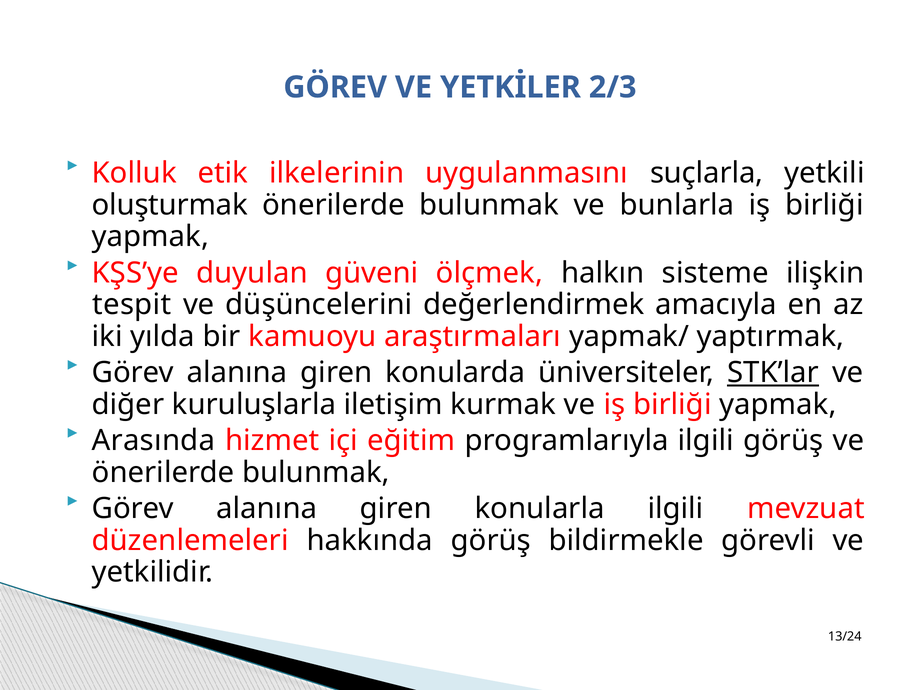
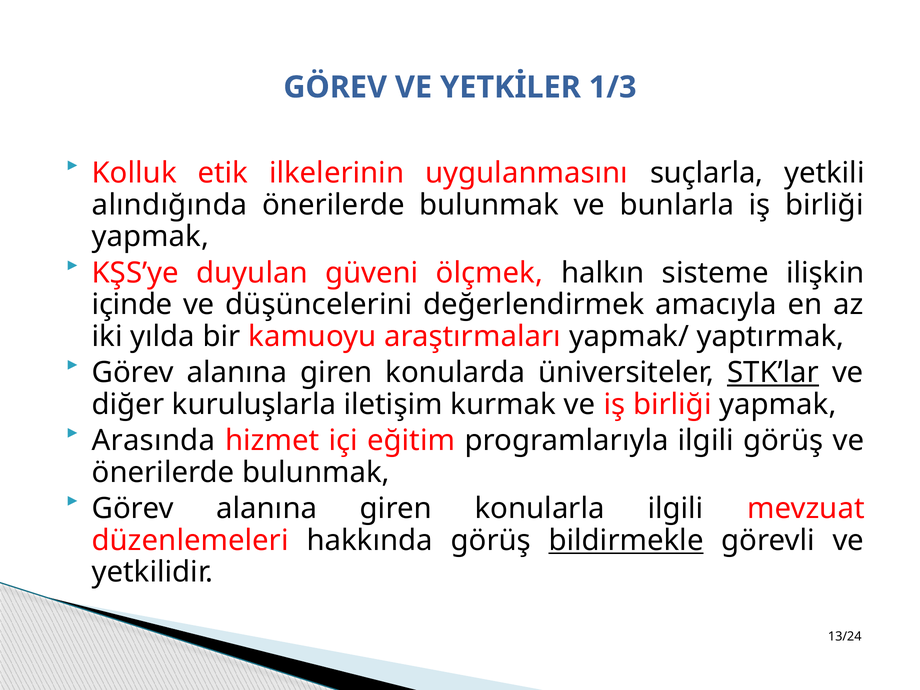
2/3: 2/3 -> 1/3 (613, 87)
oluşturmak: oluşturmak -> alındığında (170, 205)
tespit: tespit -> içinde (132, 305)
bildirmekle underline: none -> present (626, 541)
